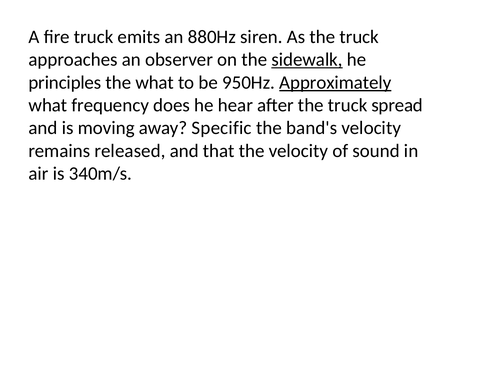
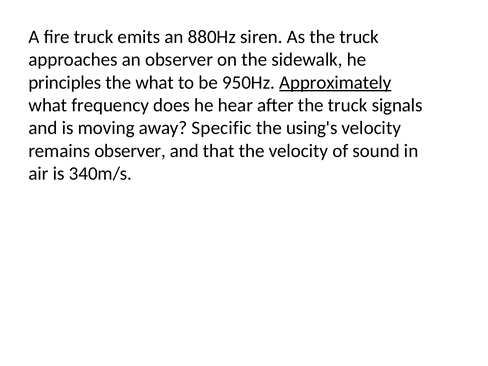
sidewalk underline: present -> none (307, 60)
spread: spread -> signals (397, 105)
band's: band's -> using's (312, 128)
remains released: released -> observer (130, 151)
